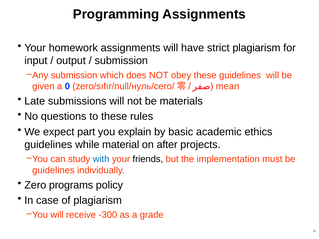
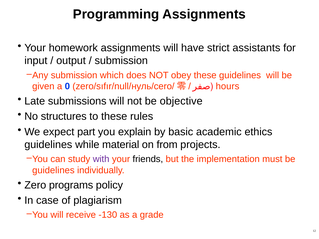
strict plagiarism: plagiarism -> assistants (256, 48)
mean: mean -> hours (228, 86)
materials: materials -> objective (181, 101)
questions: questions -> structures (64, 117)
after: after -> from (167, 145)
with colour: blue -> purple (101, 159)
-300: -300 -> -130 (108, 215)
